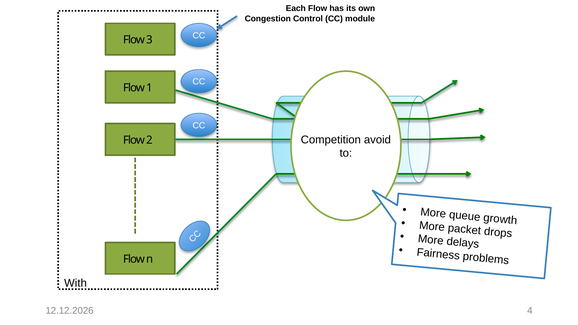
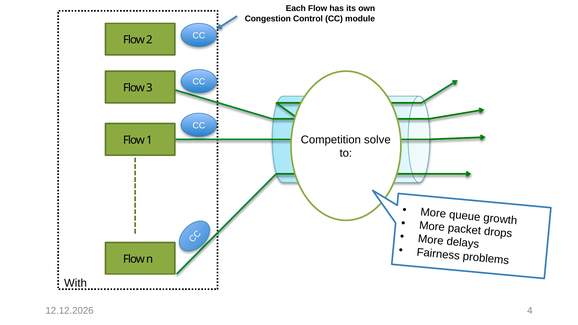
3: 3 -> 2 (149, 40)
1: 1 -> 3 (149, 88)
avoid: avoid -> solve (377, 140)
2: 2 -> 1 (149, 140)
